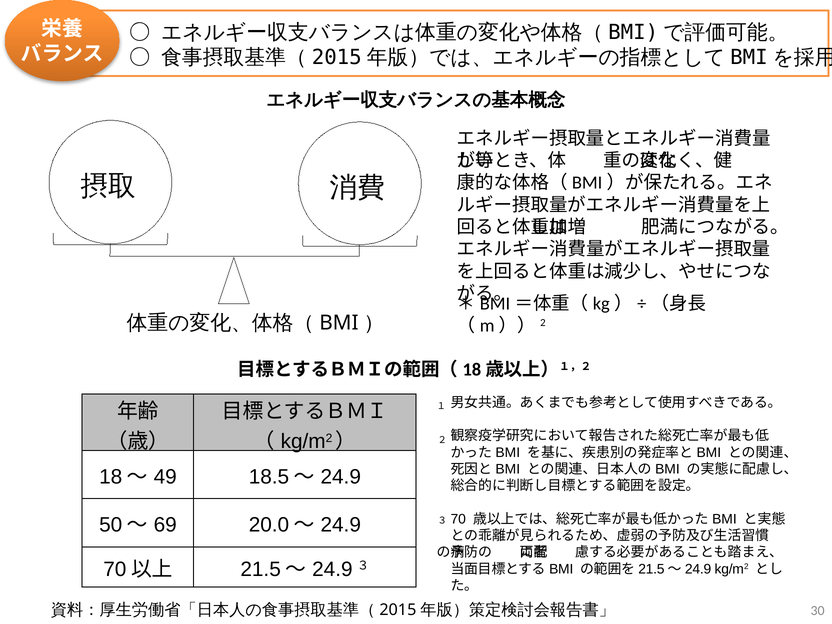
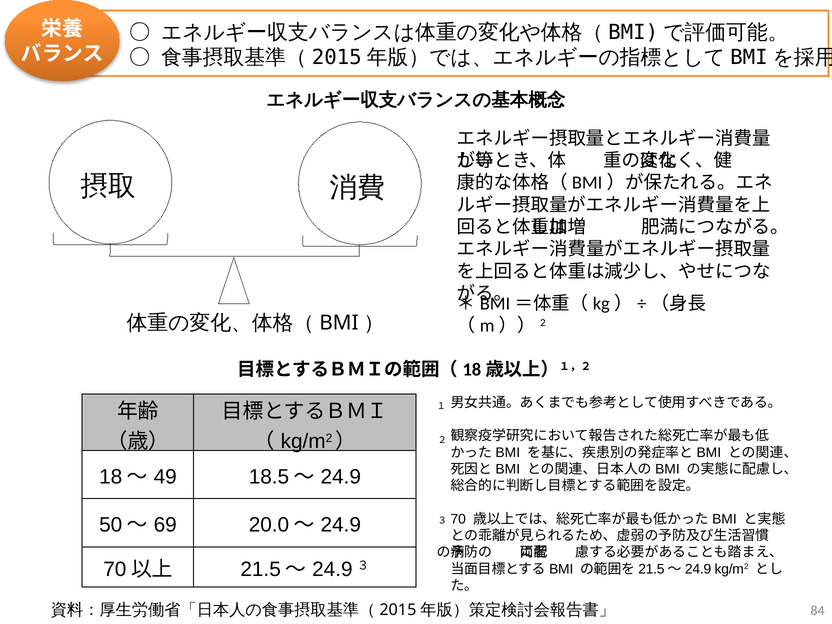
30: 30 -> 84 (818, 611)
